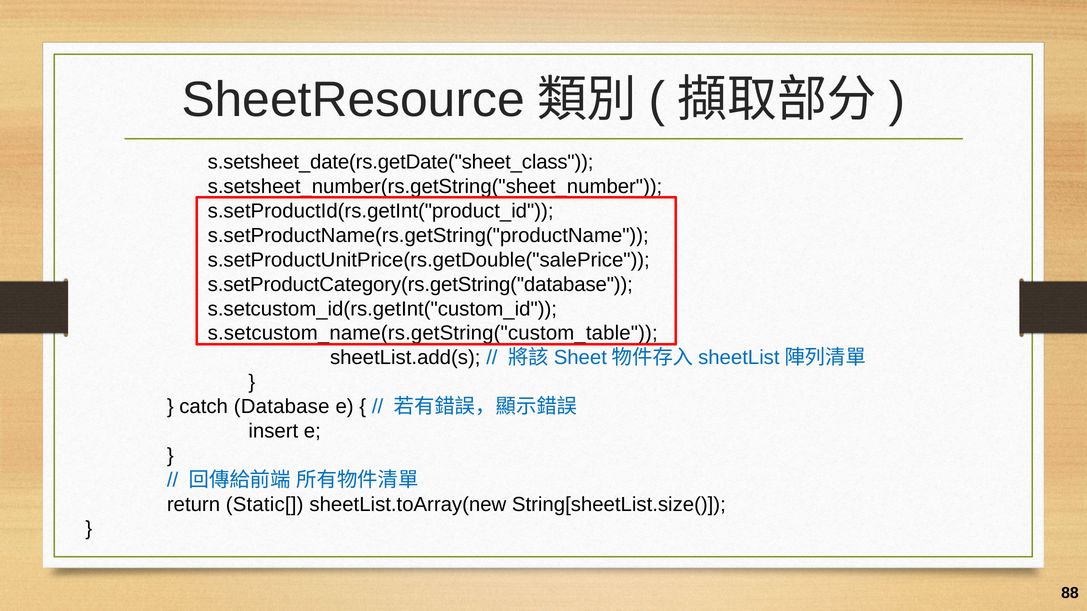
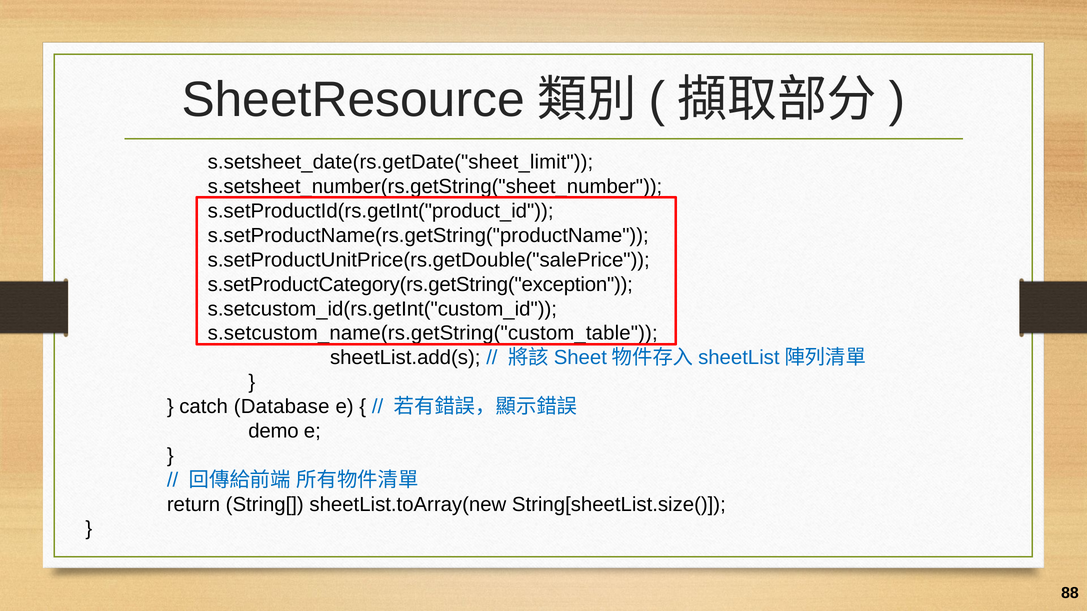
s.setsheet_date(rs.getDate("sheet_class: s.setsheet_date(rs.getDate("sheet_class -> s.setsheet_date(rs.getDate("sheet_limit (400, 162)
s.setProductCategory(rs.getString("database: s.setProductCategory(rs.getString("database -> s.setProductCategory(rs.getString("exception (420, 285)
insert: insert -> demo (273, 431)
Static[: Static[ -> String[ (265, 505)
